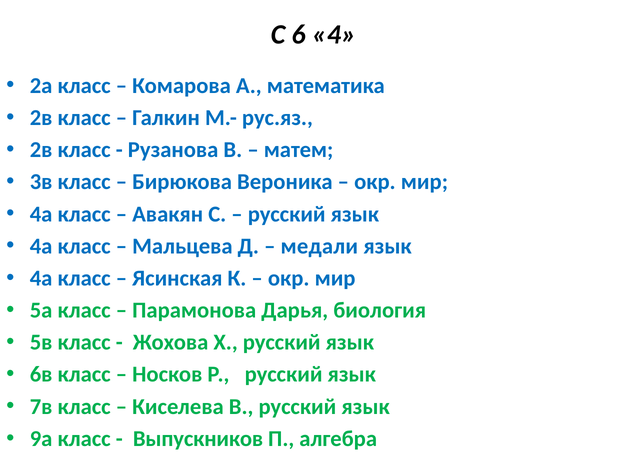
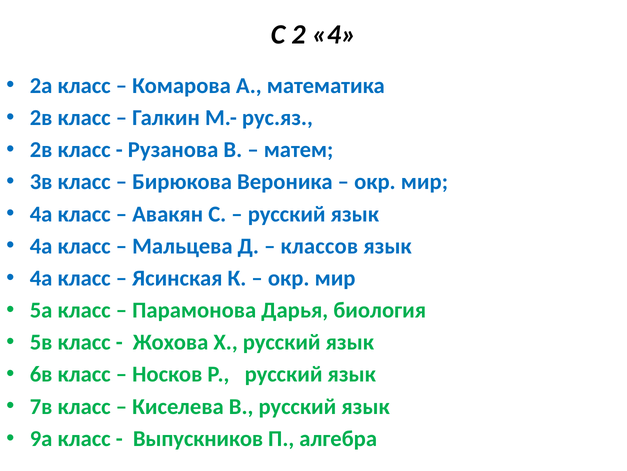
6: 6 -> 2 (299, 35)
медали: медали -> классов (319, 246)
